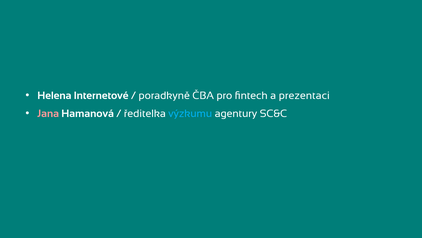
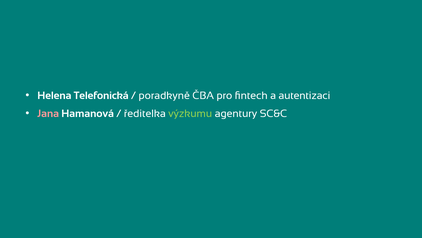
Internetové: Internetové -> Telefonická (101, 95)
prezentaci: prezentaci -> autentizaci (304, 95)
výzkumu colour: light blue -> light green (190, 113)
